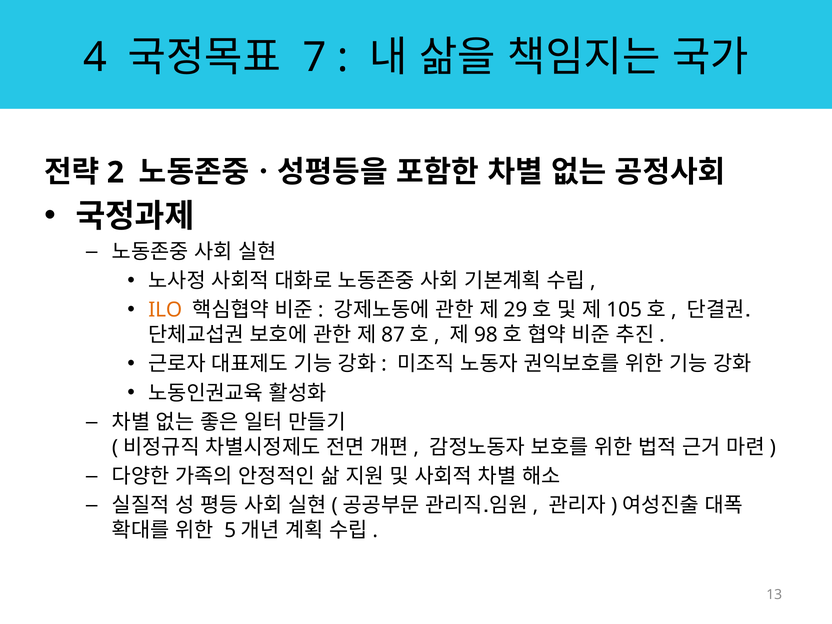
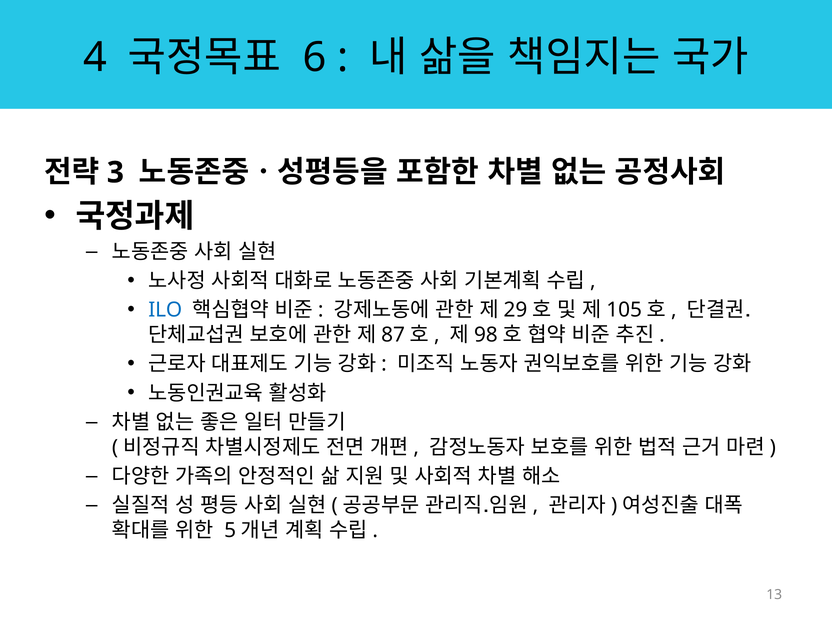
7: 7 -> 6 (315, 57)
2: 2 -> 3 (115, 173)
ILO colour: orange -> blue (165, 310)
